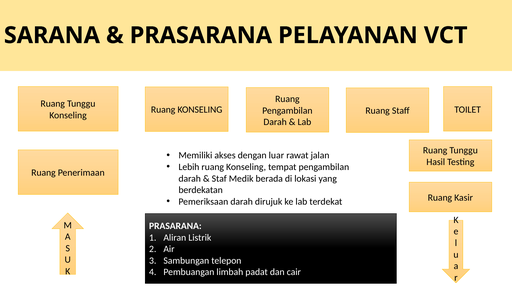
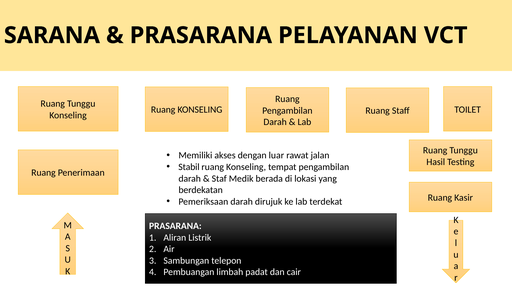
Lebih: Lebih -> Stabil (189, 167)
